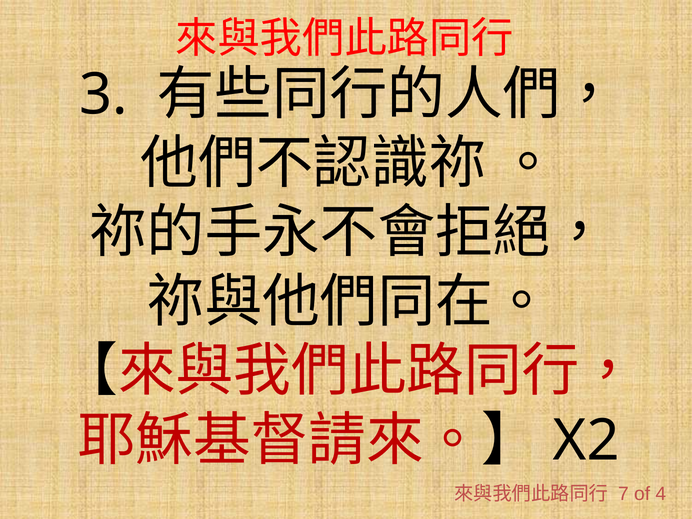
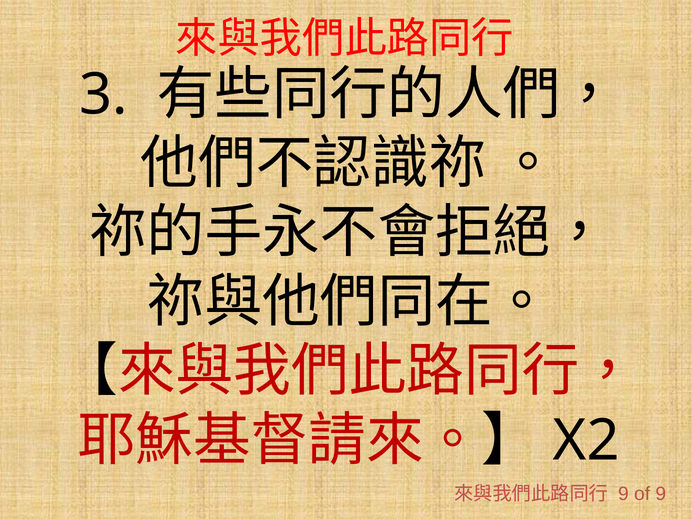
7: 7 -> 9 (623, 494)
of 4: 4 -> 9 (661, 494)
